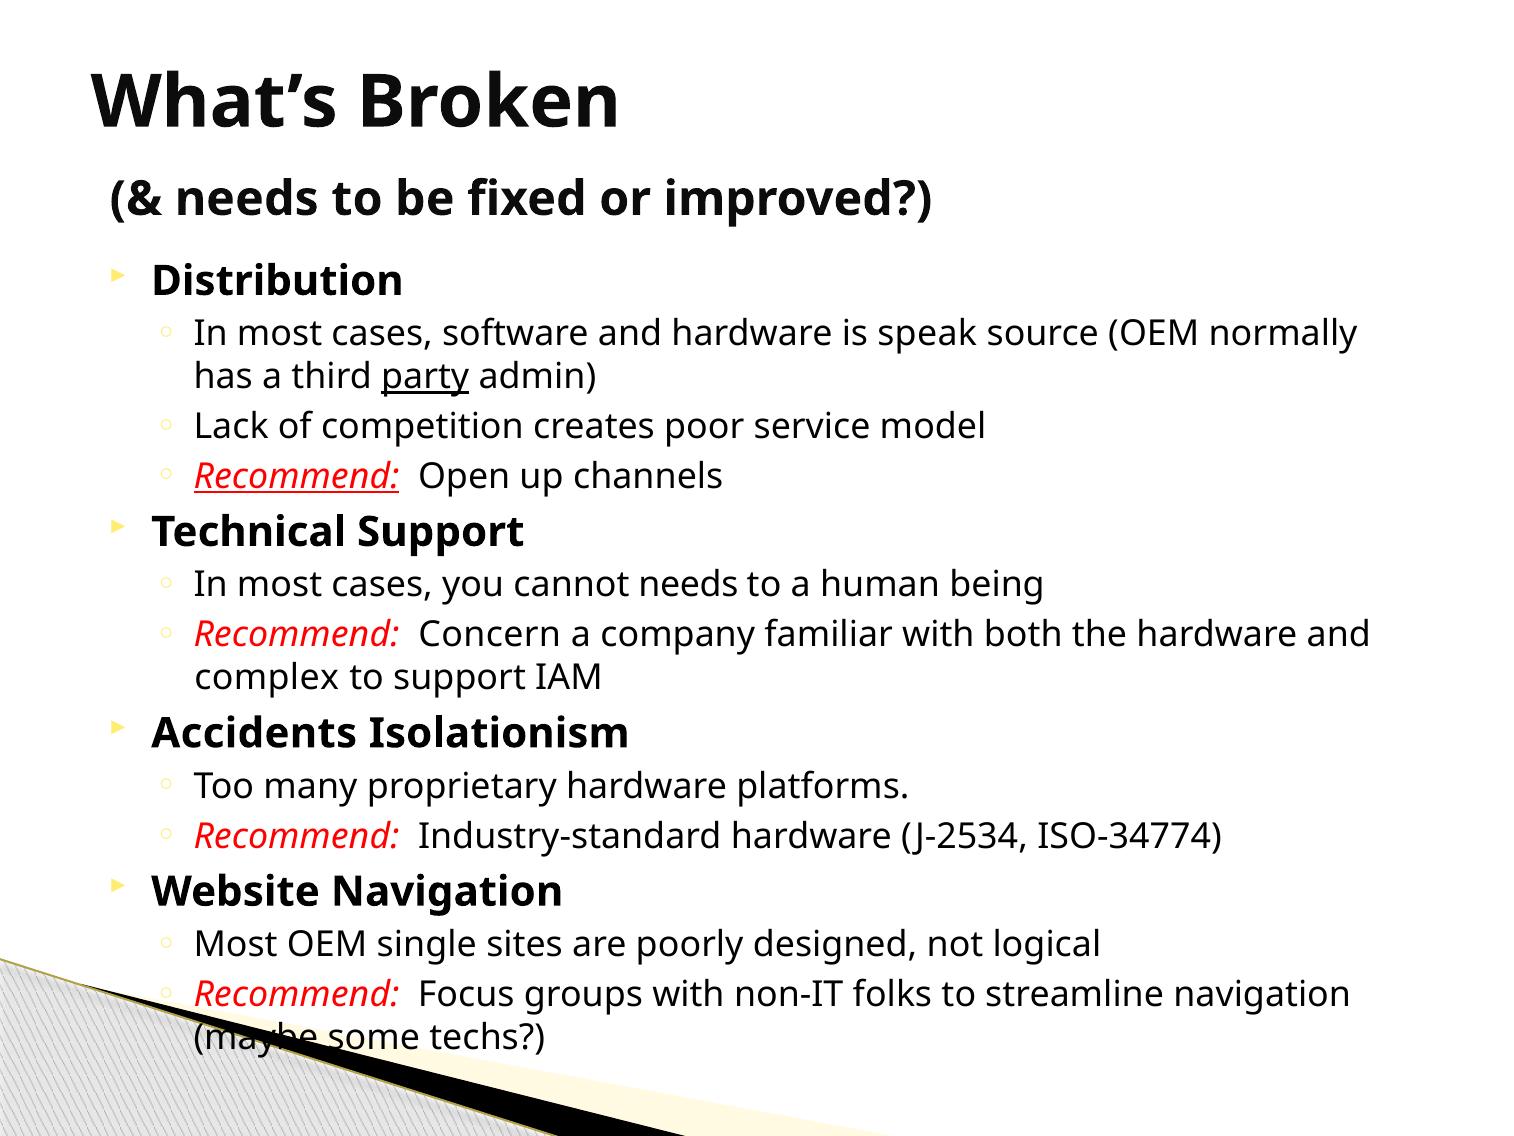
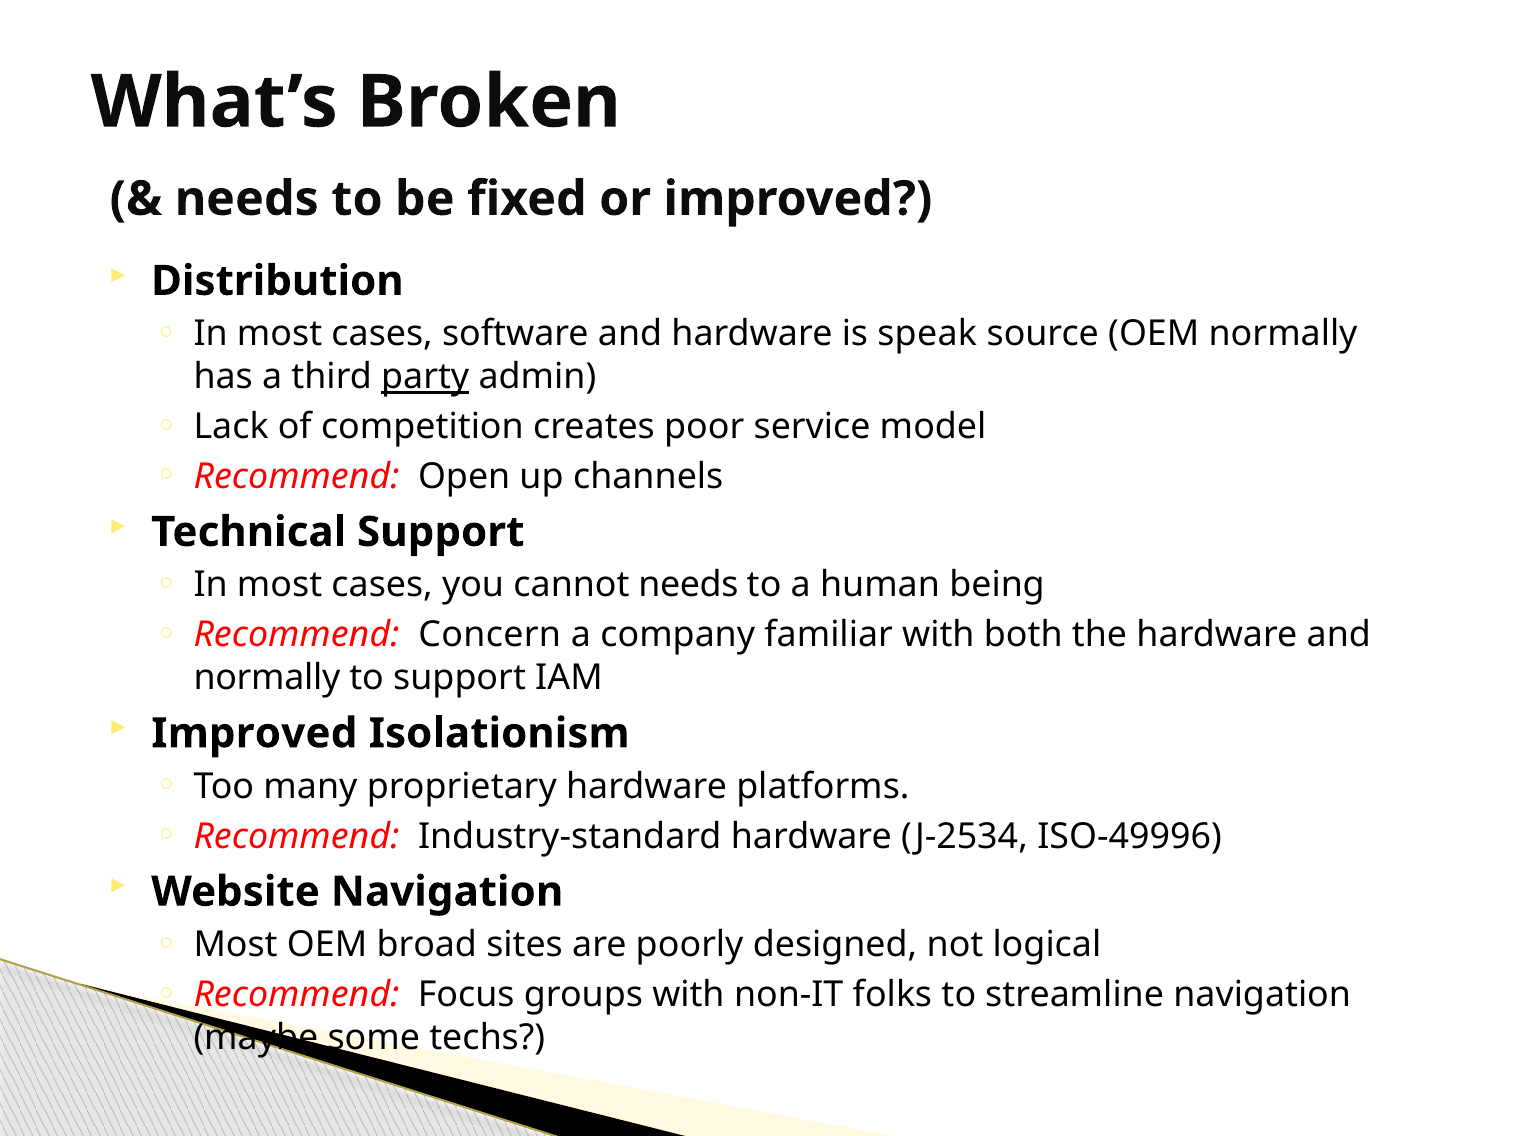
Recommend underline: present -> none (296, 476)
complex: complex -> normally (267, 678)
Accidents: Accidents -> Improved (254, 733)
ISO-34774: ISO-34774 -> ISO-49996 (1130, 836)
single: single -> broad (427, 944)
